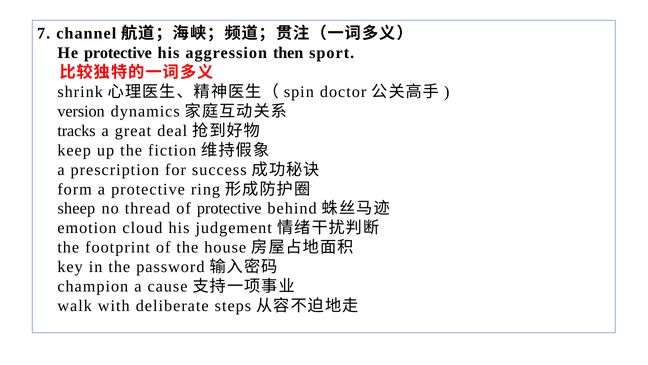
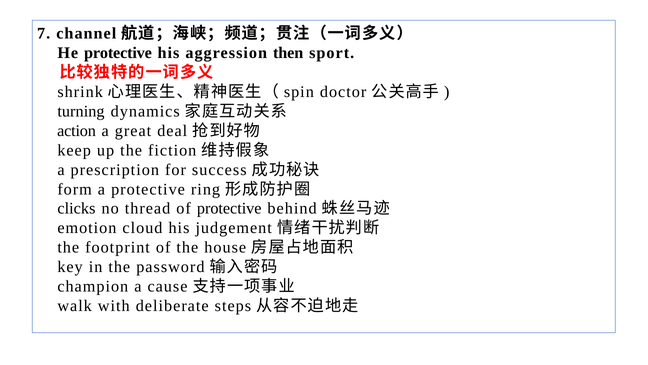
version: version -> turning (81, 111)
tracks: tracks -> action (77, 131)
sheep: sheep -> clicks (76, 208)
